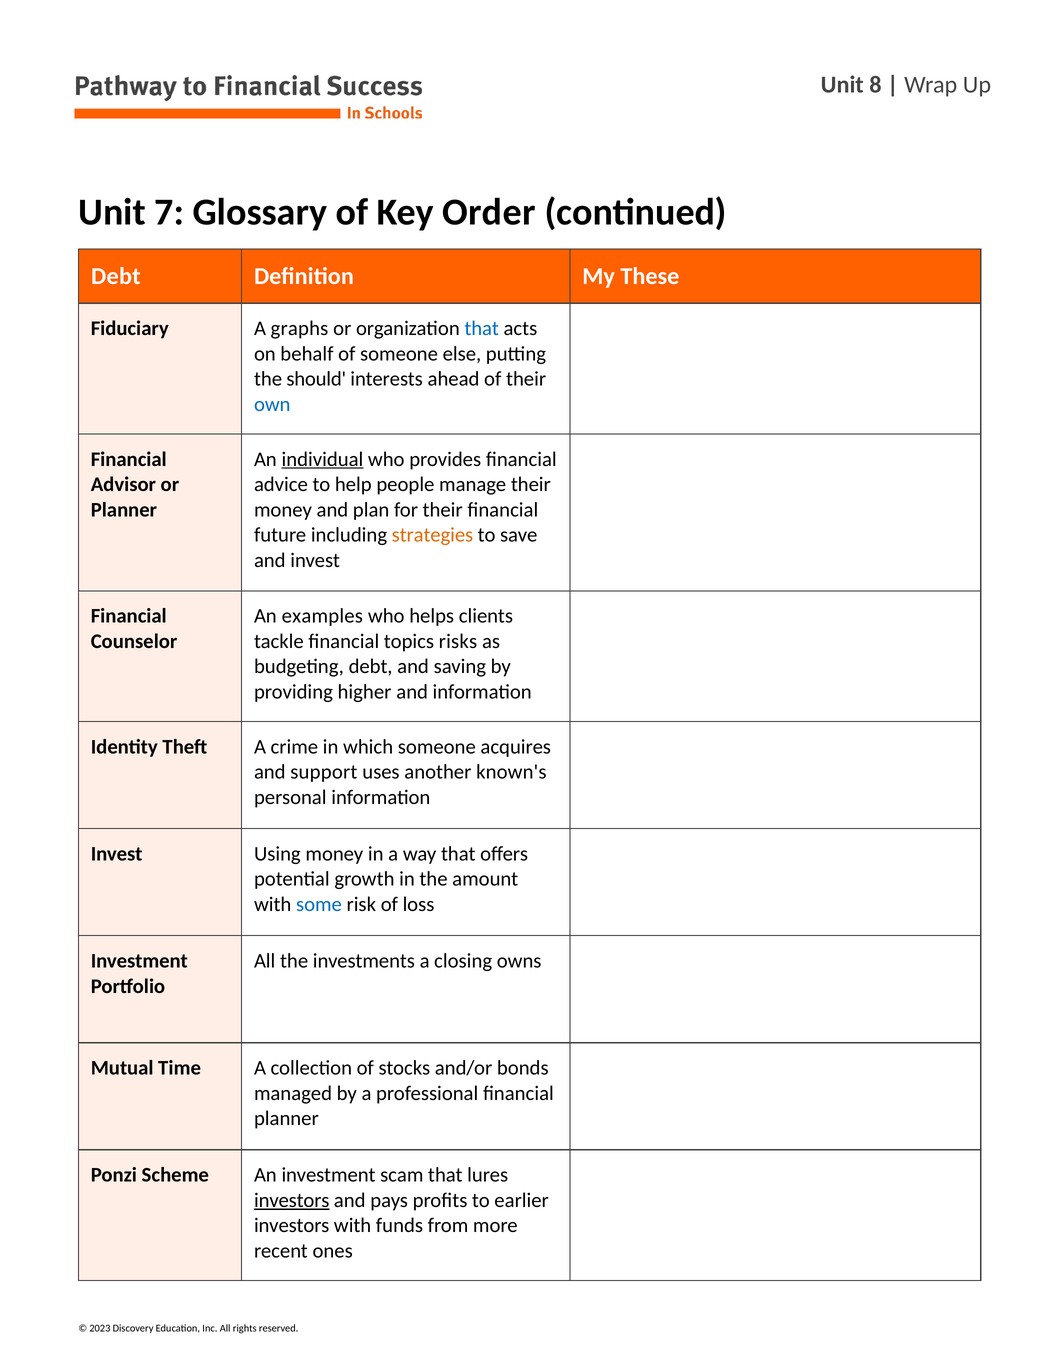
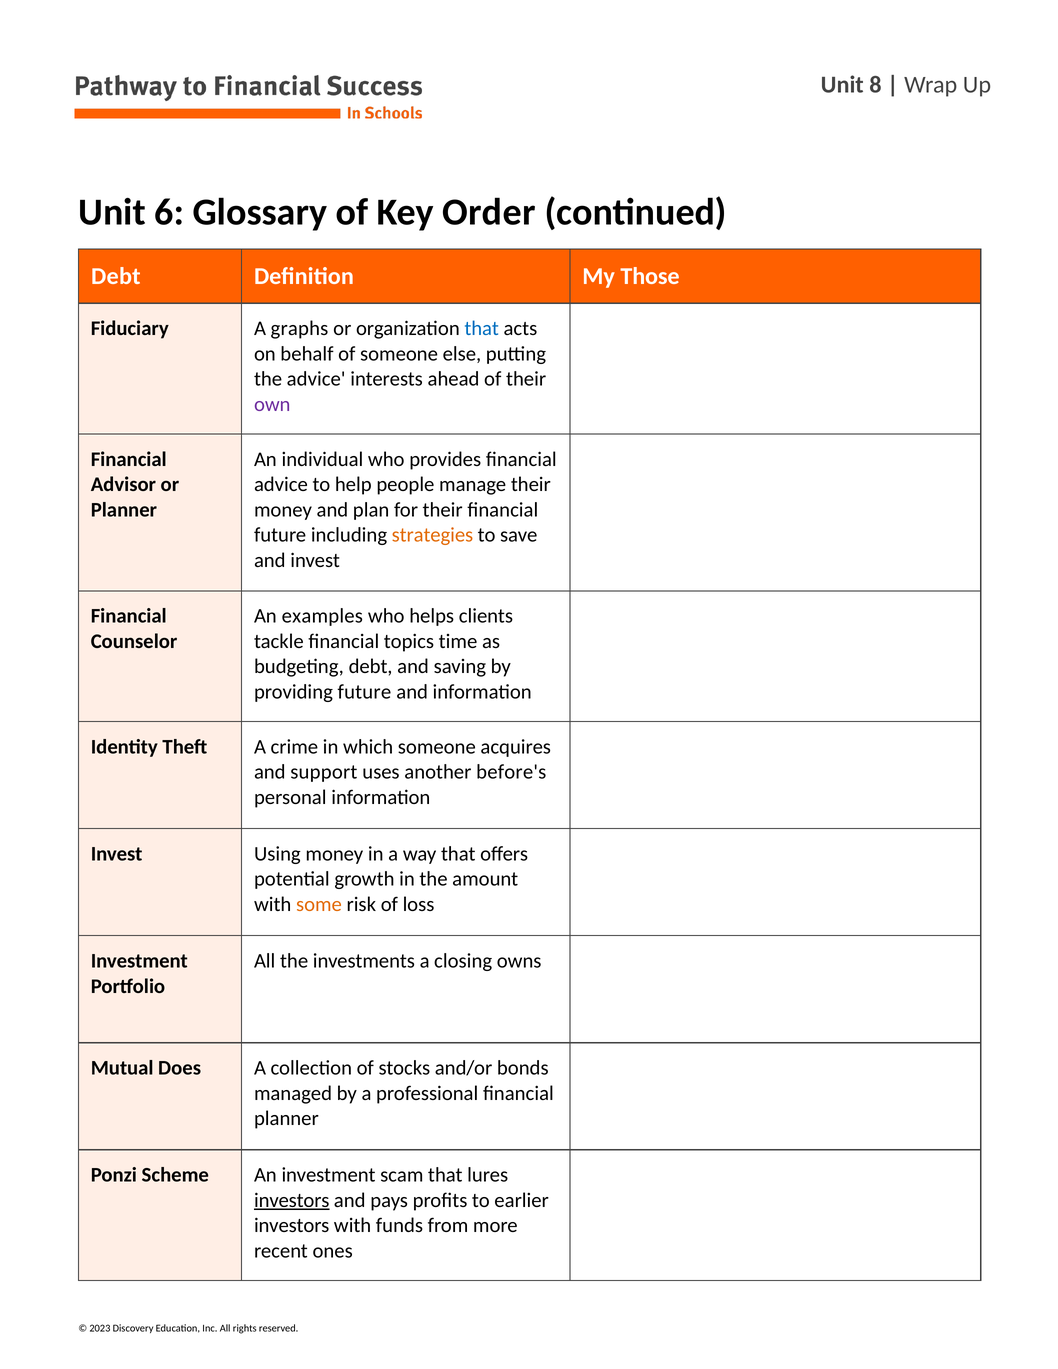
7: 7 -> 6 (169, 212)
These: These -> Those (650, 276)
the should: should -> advice (316, 379)
own colour: blue -> purple (272, 404)
individual underline: present -> none (322, 459)
risks: risks -> time (458, 641)
providing higher: higher -> future (364, 692)
known's: known's -> before's (511, 772)
some colour: blue -> orange (319, 905)
Time: Time -> Does (180, 1068)
